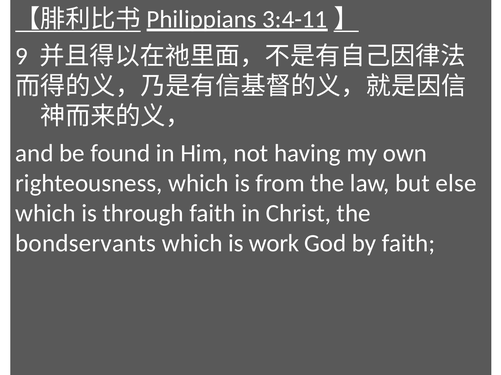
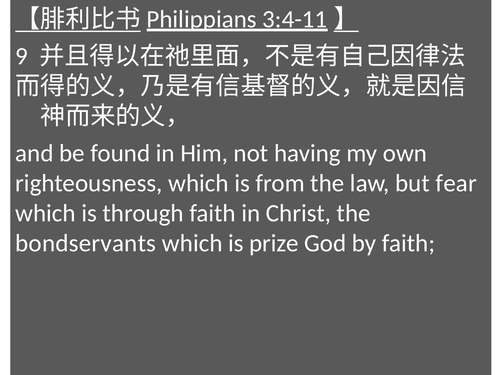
else: else -> fear (456, 184)
work: work -> prize (274, 244)
